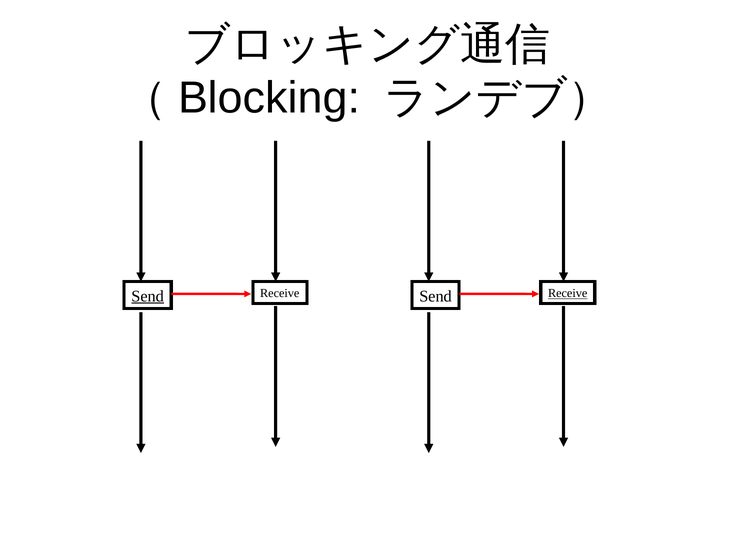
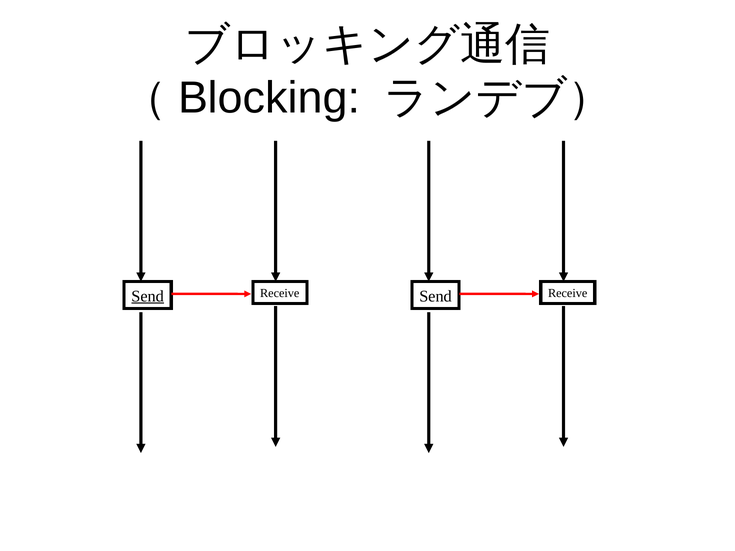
Receive underline: present -> none (568, 294)
